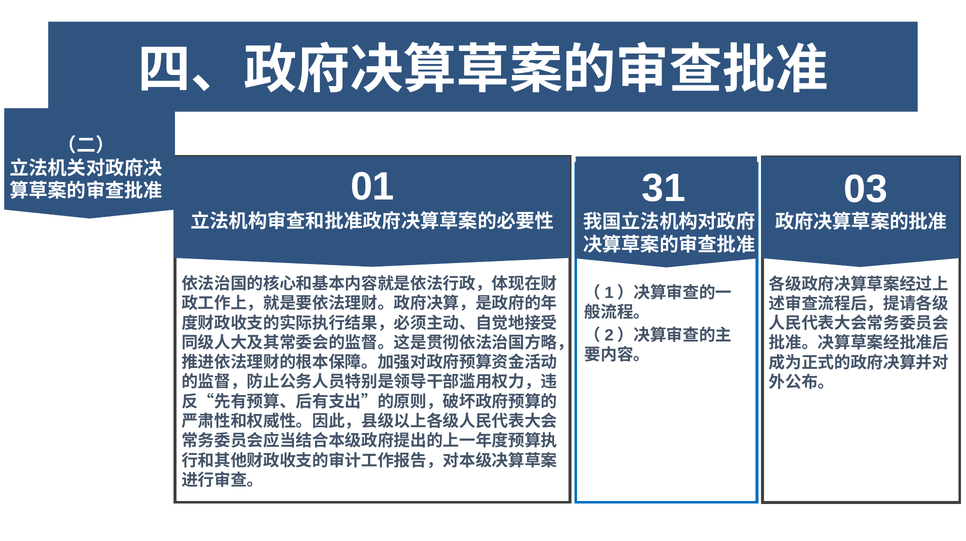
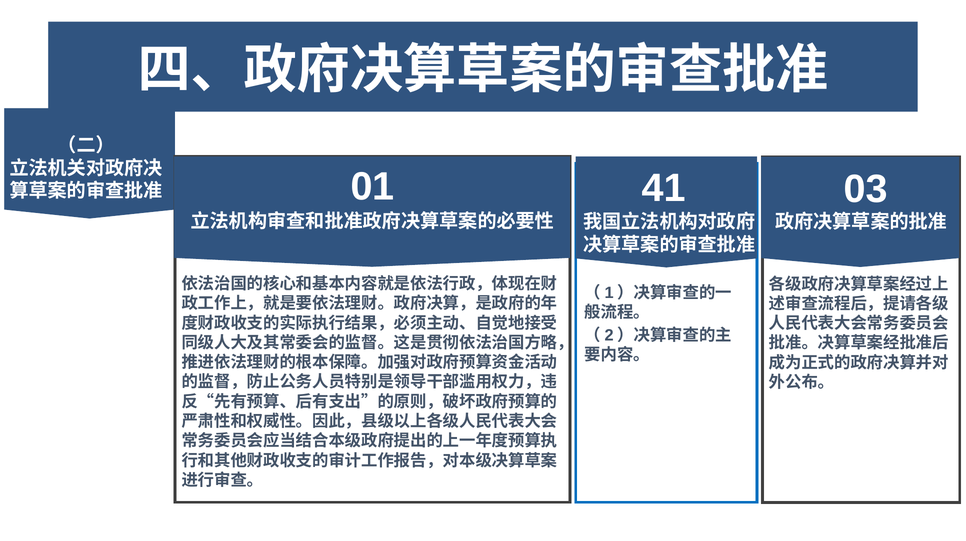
31: 31 -> 41 (664, 188)
